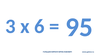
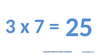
6: 6 -> 7 (39, 26)
95: 95 -> 25 (79, 27)
